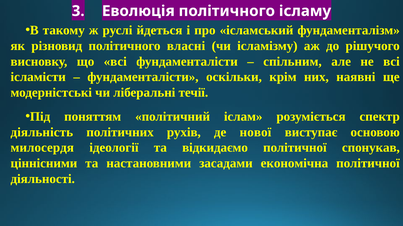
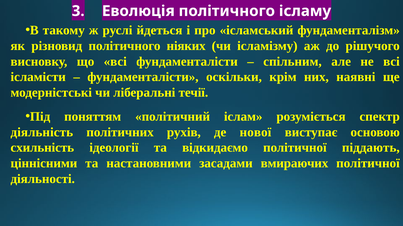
власні: власні -> ніяких (186, 46)
милосердя: милосердя -> схильність (42, 148)
спонукав: спонукав -> піддають (371, 148)
економічна: економічна -> вмираючих (295, 164)
